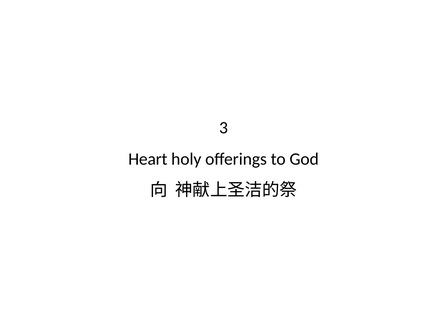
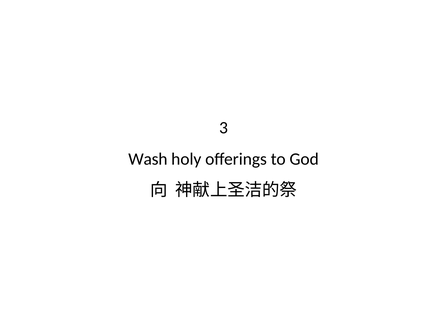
Heart: Heart -> Wash (148, 159)
